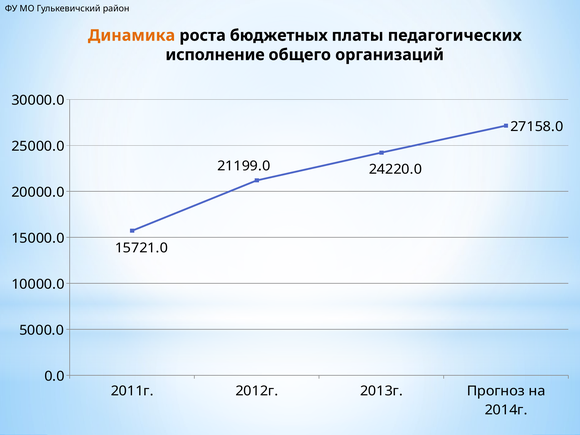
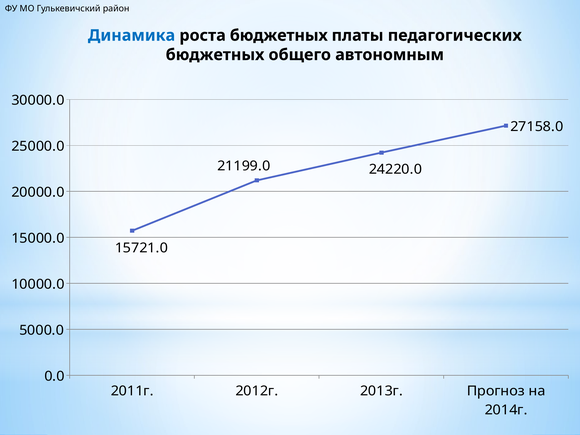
Динамика colour: orange -> blue (132, 35)
исполнение: исполнение -> бюджетных (215, 55)
организаций: организаций -> автономным (390, 55)
